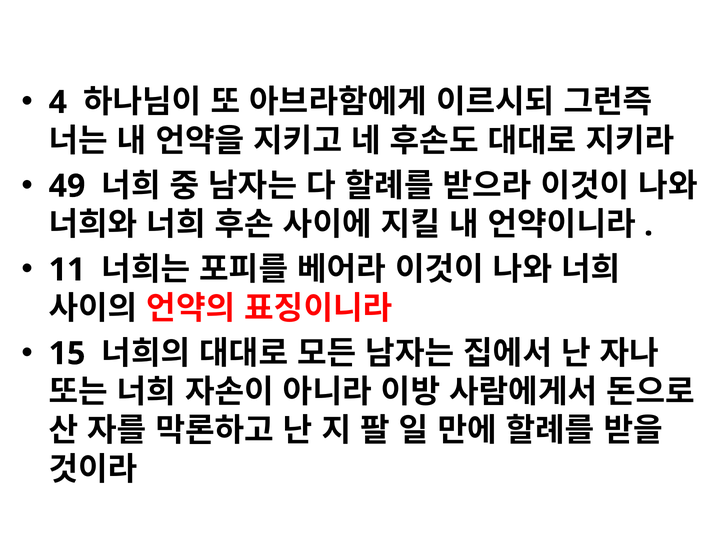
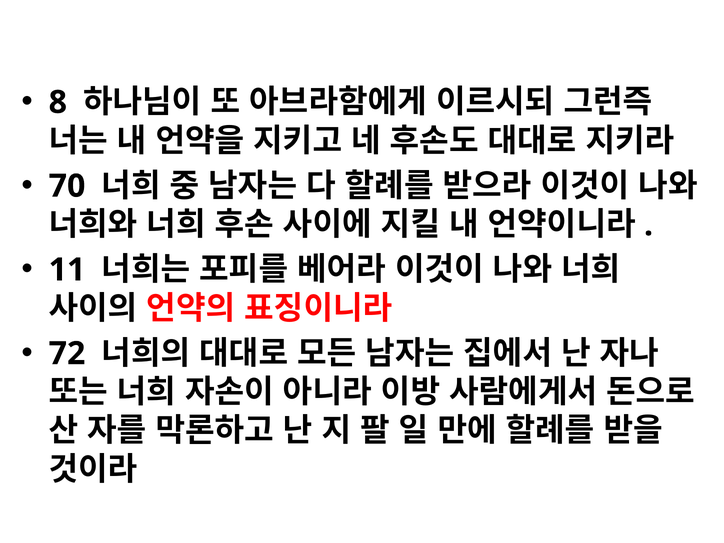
4: 4 -> 8 (58, 102)
49: 49 -> 70 (67, 186)
15: 15 -> 72 (67, 354)
